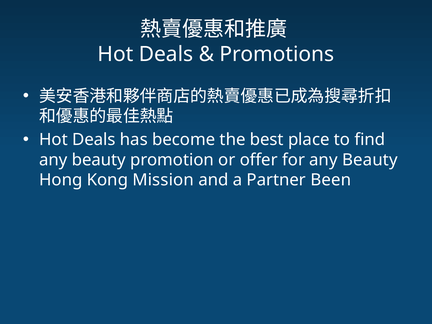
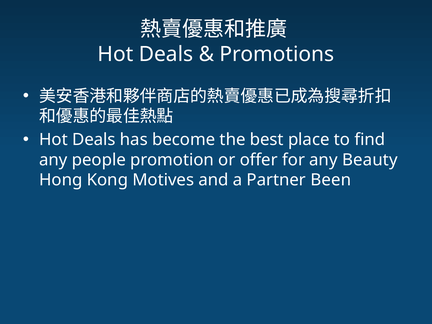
beauty: beauty -> people (99, 160)
Mission: Mission -> Motives (163, 180)
